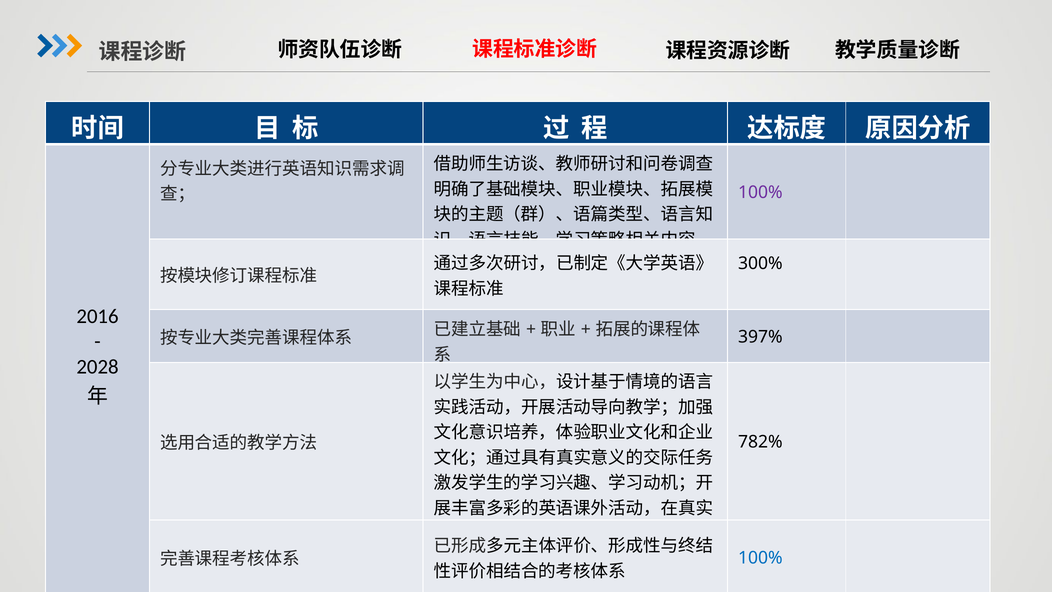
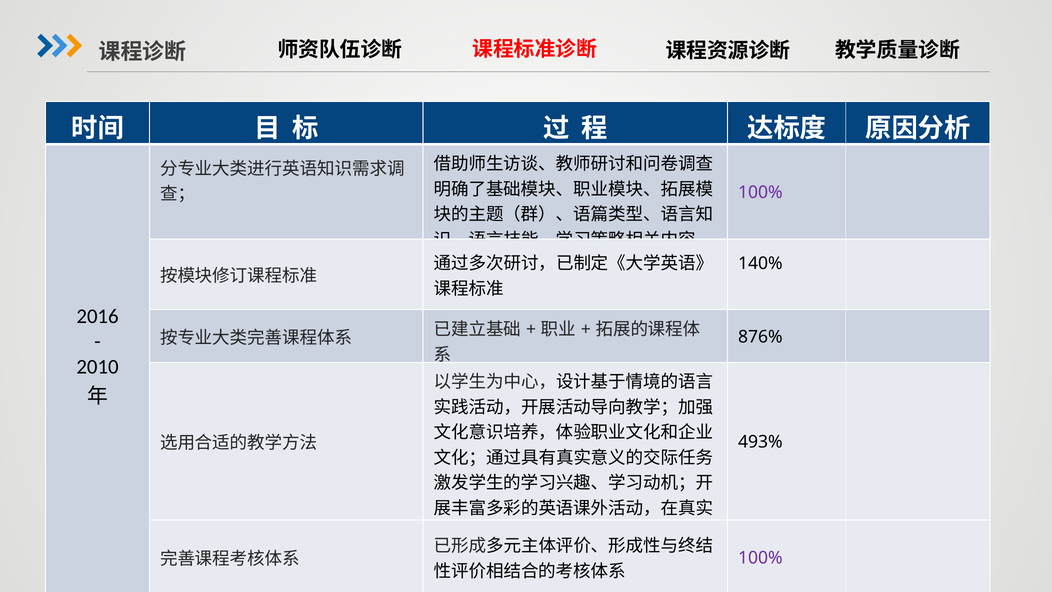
300%: 300% -> 140% (760, 263)
397%: 397% -> 876% (760, 337)
2028: 2028 -> 2010 (98, 367)
782%: 782% -> 493% (760, 442)
100% colour: blue -> purple (760, 558)
